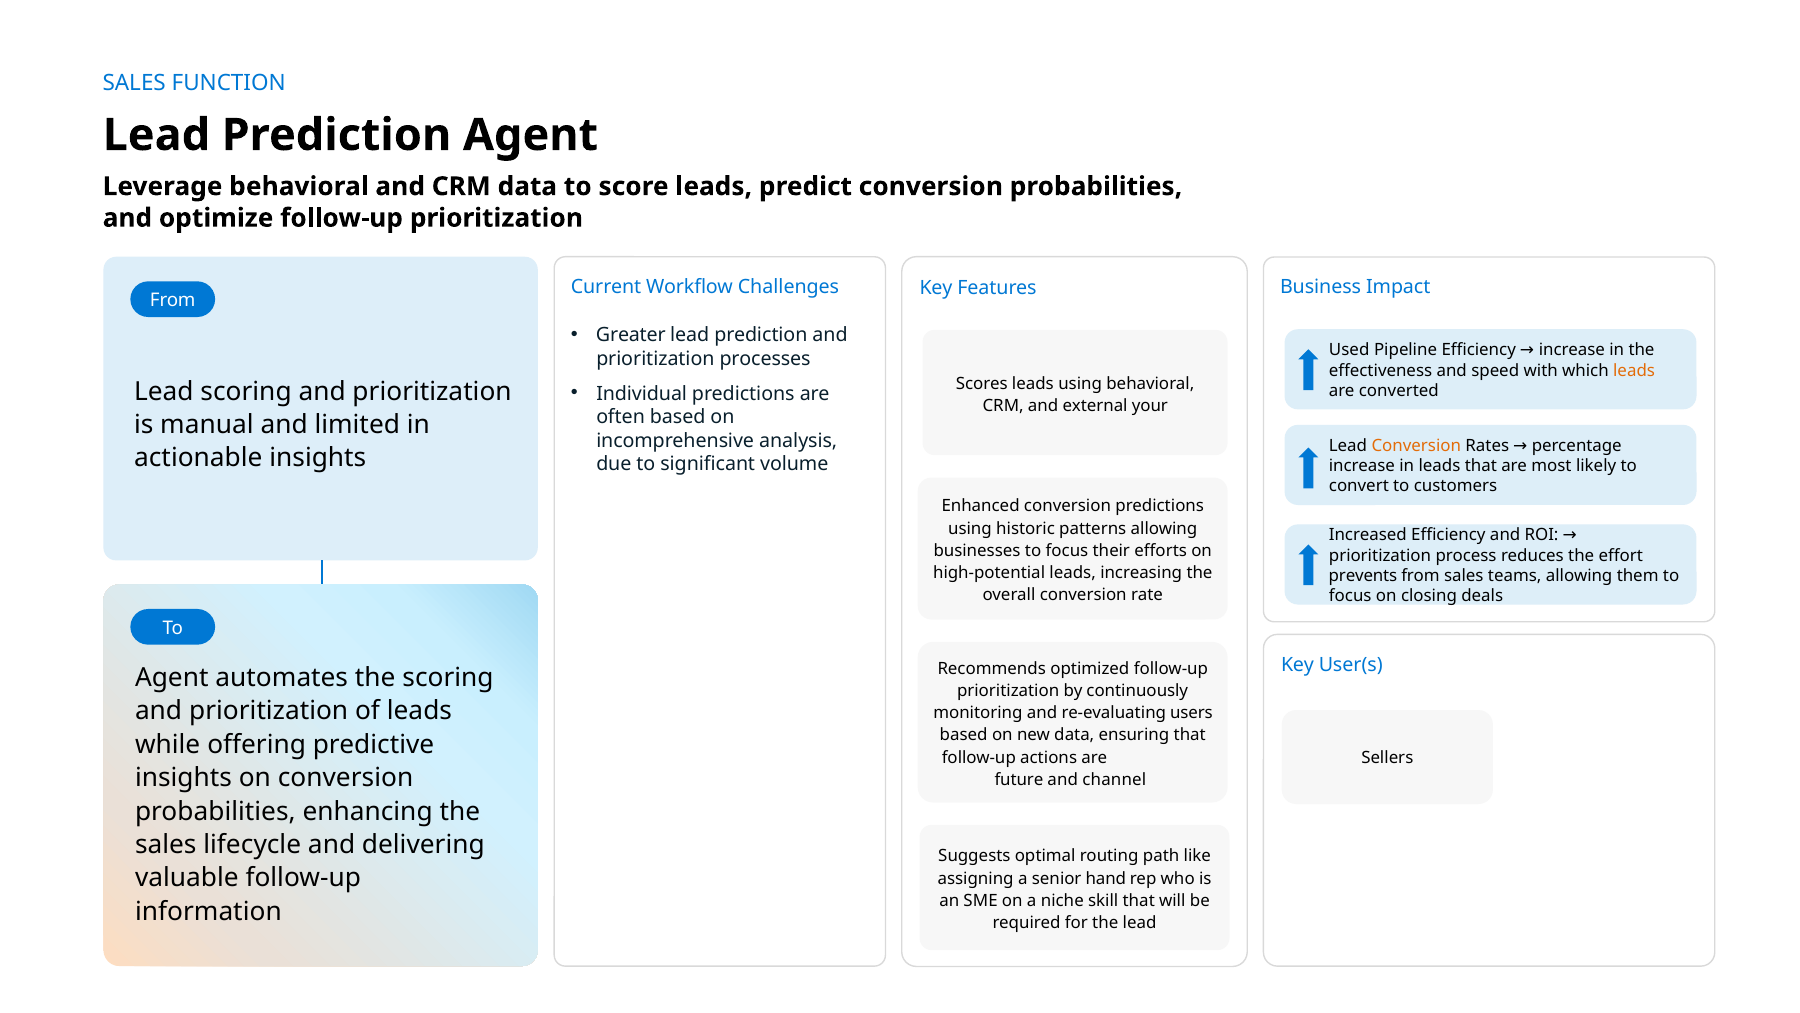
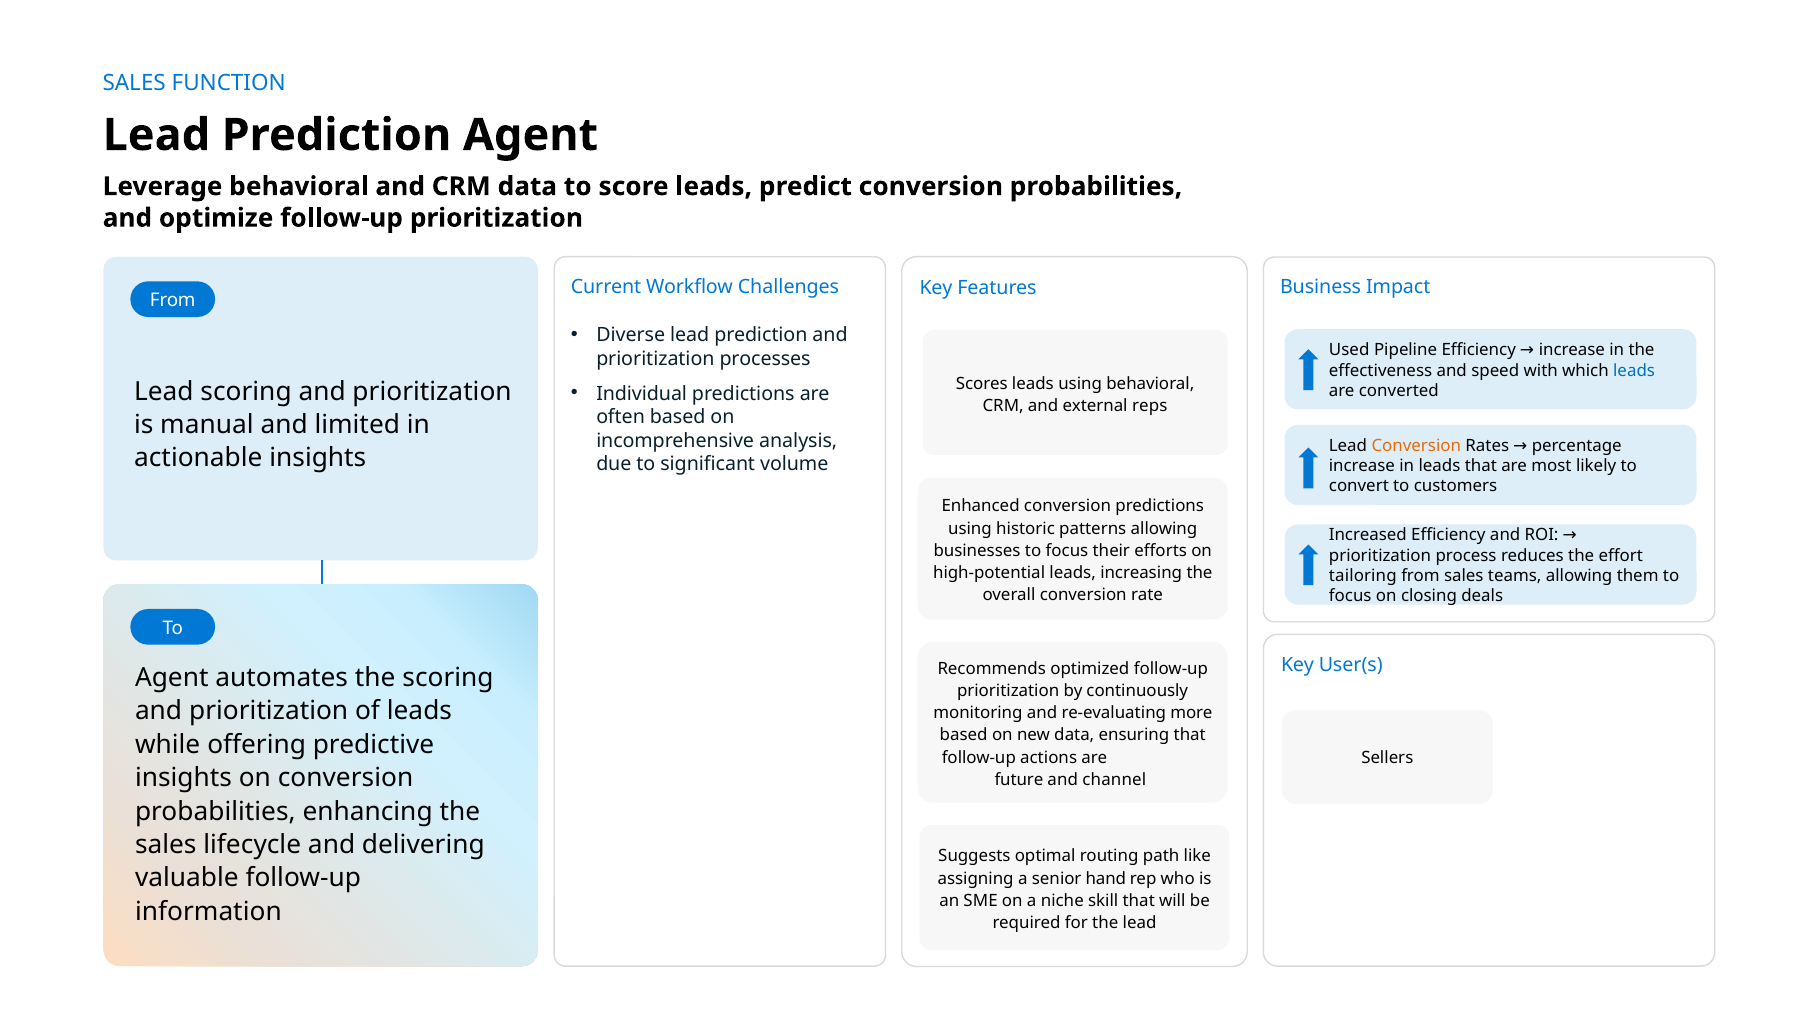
Greater: Greater -> Diverse (631, 335)
leads colour: orange -> blue (1634, 370)
your: your -> reps (1150, 405)
prevents: prevents -> tailoring (1363, 575)
users: users -> more (1191, 713)
